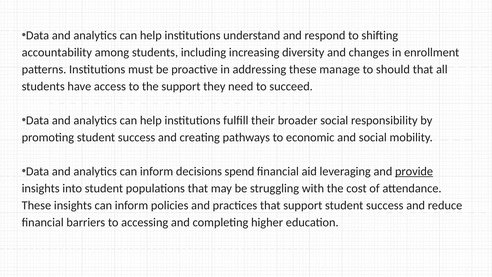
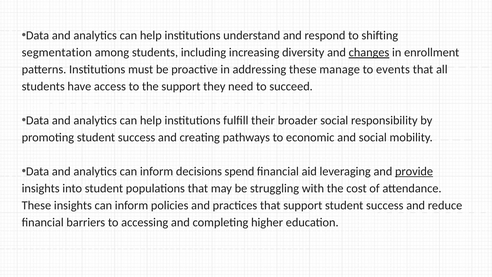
accountability: accountability -> segmentation (57, 53)
changes underline: none -> present (369, 53)
should: should -> events (393, 69)
